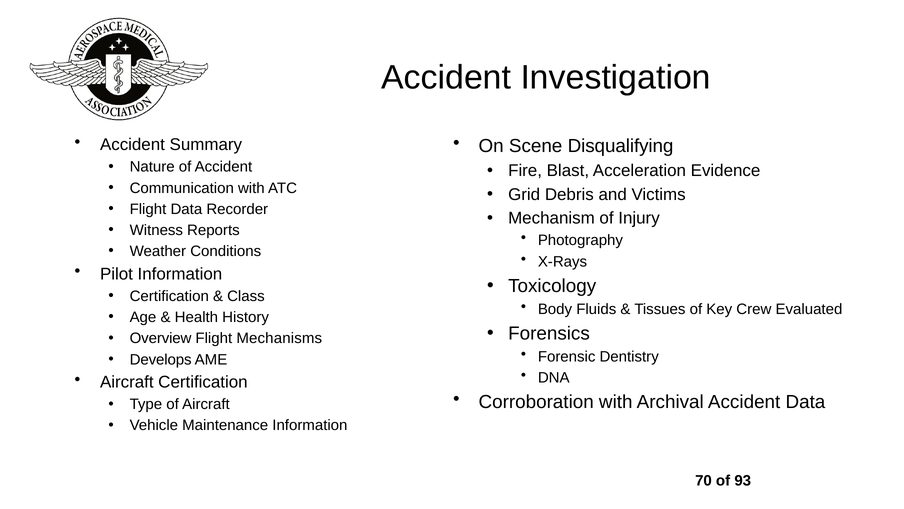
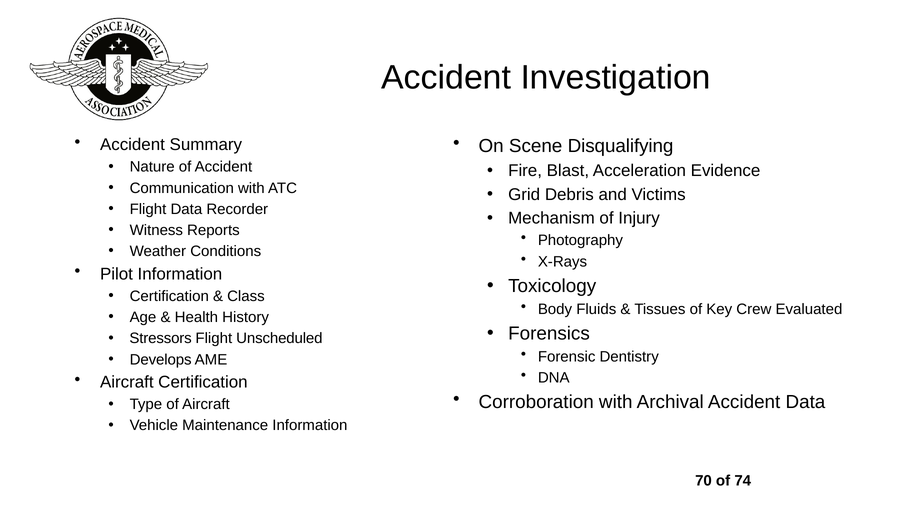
Overview: Overview -> Stressors (161, 338)
Mechanisms: Mechanisms -> Unscheduled (279, 338)
93: 93 -> 74 (743, 480)
